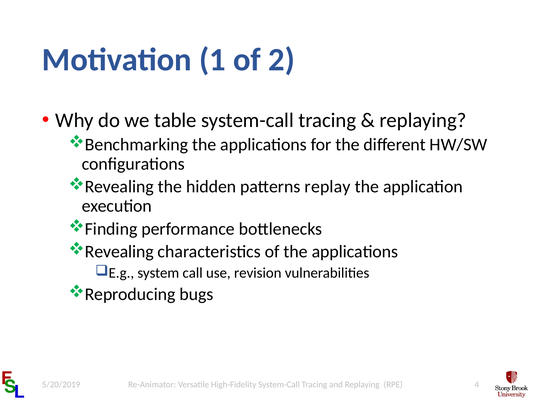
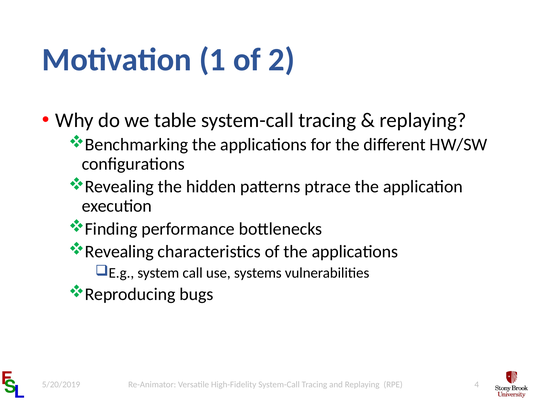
replay: replay -> ptrace (328, 187)
revision: revision -> systems (258, 273)
